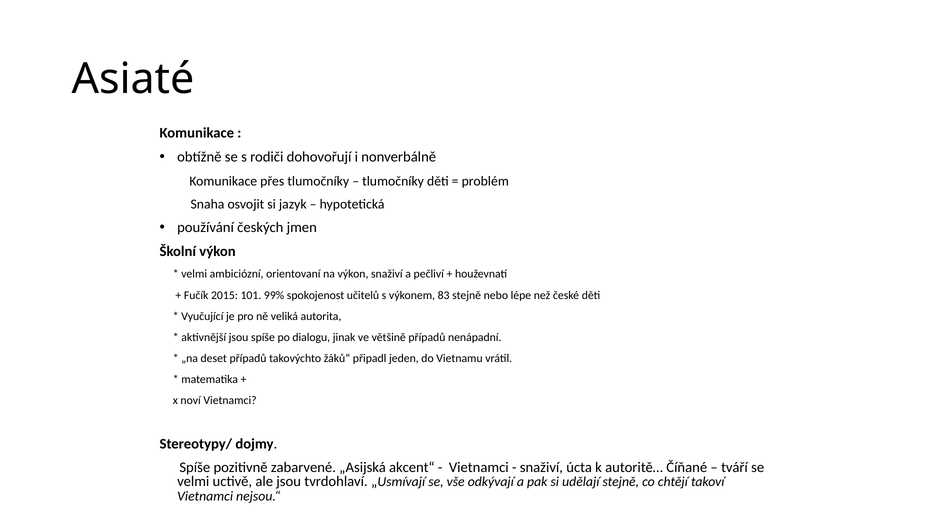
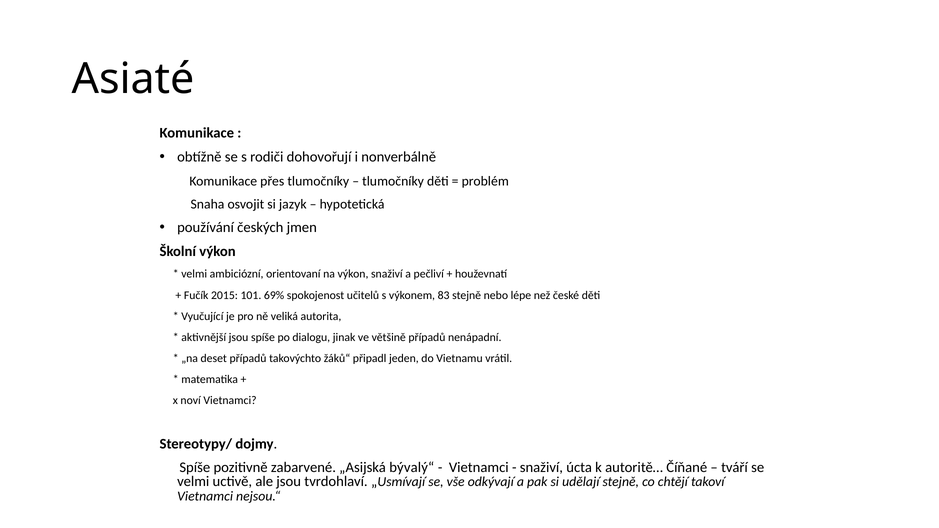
99%: 99% -> 69% (274, 295)
akcent“: akcent“ -> bývalý“ (412, 468)
